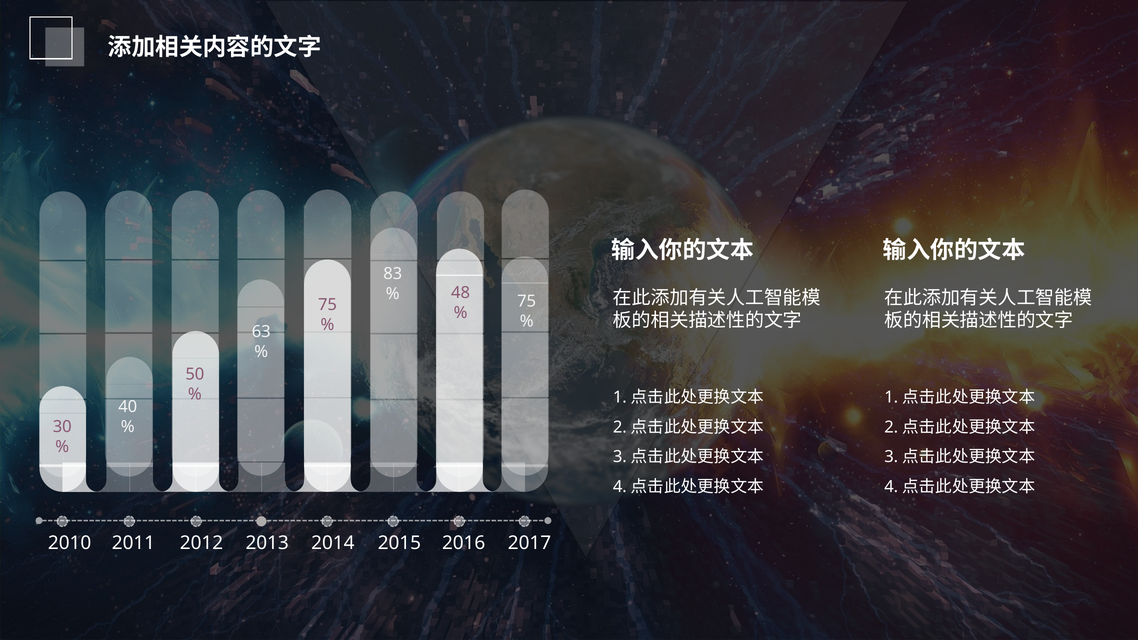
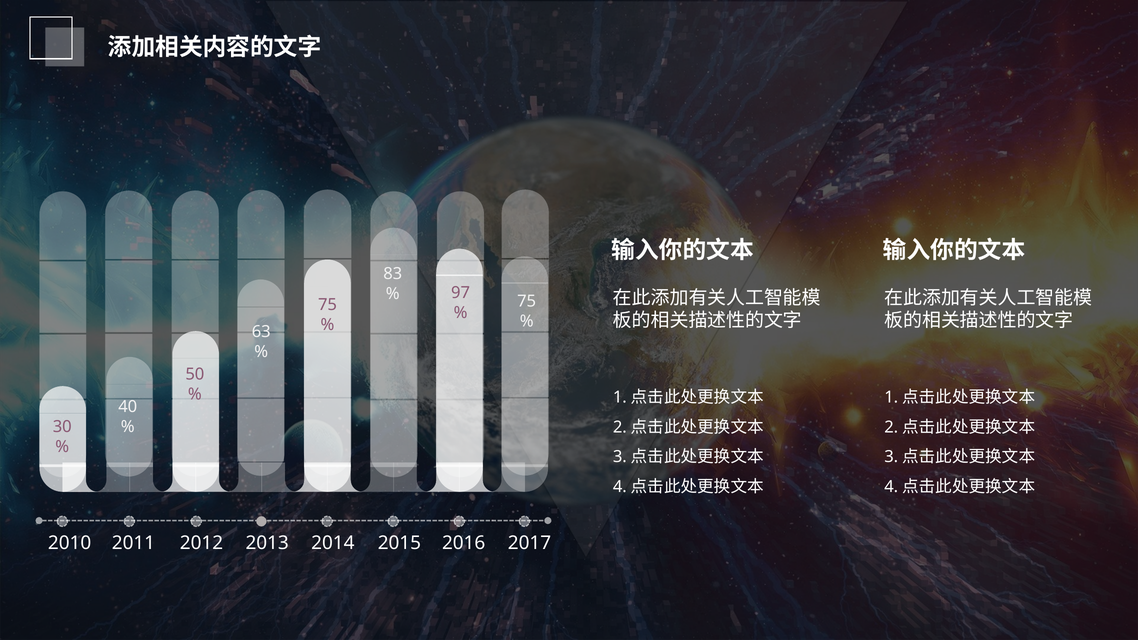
48: 48 -> 97 (461, 293)
